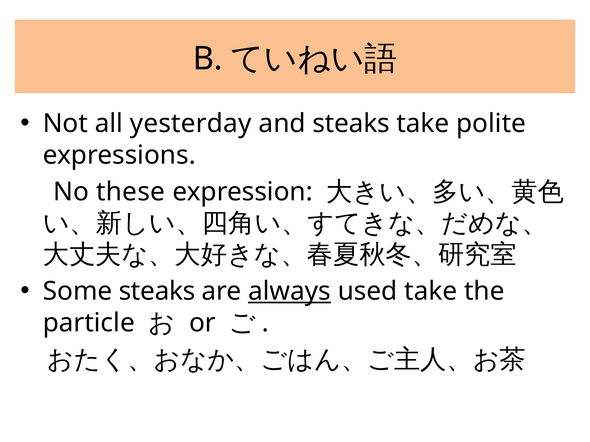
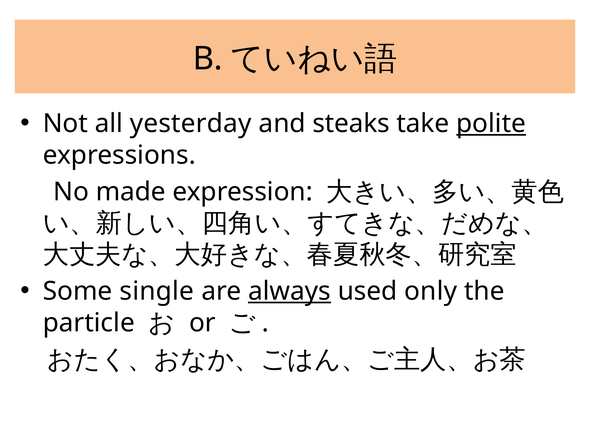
polite underline: none -> present (491, 124)
these: these -> made (131, 192)
Some steaks: steaks -> single (157, 292)
used take: take -> only (431, 292)
